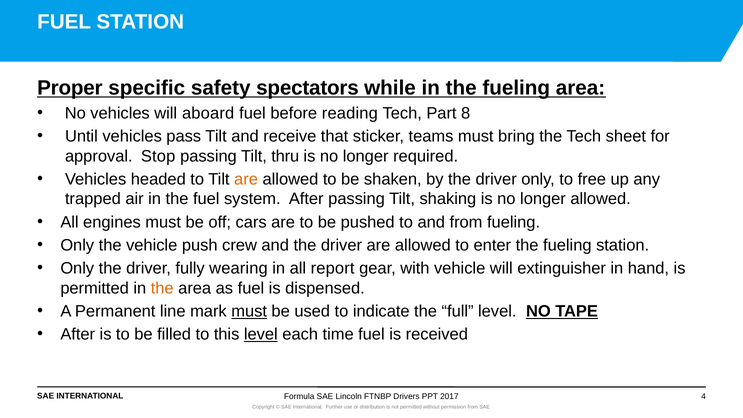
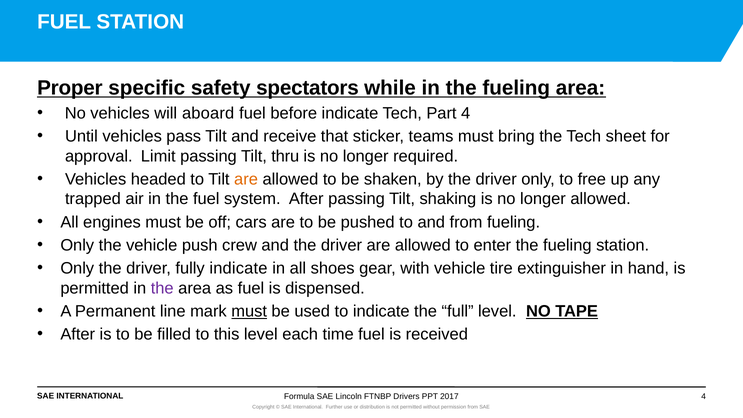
before reading: reading -> indicate (350, 113)
Part 8: 8 -> 4 (466, 113)
Stop: Stop -> Limit (158, 156)
fully wearing: wearing -> indicate (238, 268)
report: report -> shoes (333, 268)
vehicle will: will -> tire (501, 268)
the colour: orange -> purple (162, 288)
level underline: present -> none (261, 334)
